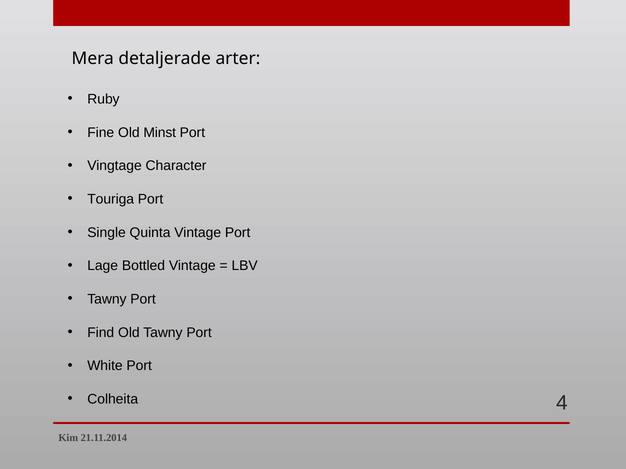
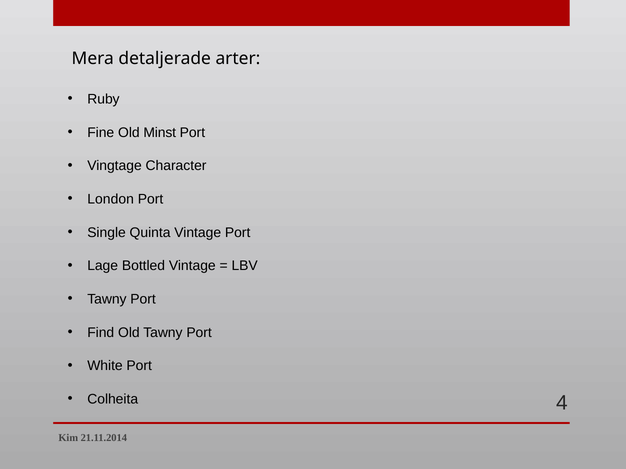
Touriga: Touriga -> London (111, 199)
